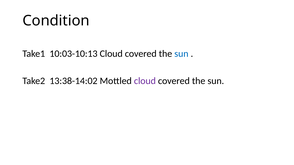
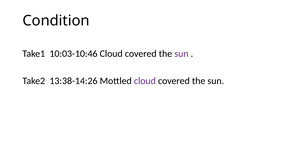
10:03-10:13: 10:03-10:13 -> 10:03-10:46 (73, 54)
sun colour: blue -> purple (181, 54)
13:38-14:02: 13:38-14:02 -> 13:38-14:26 (73, 81)
